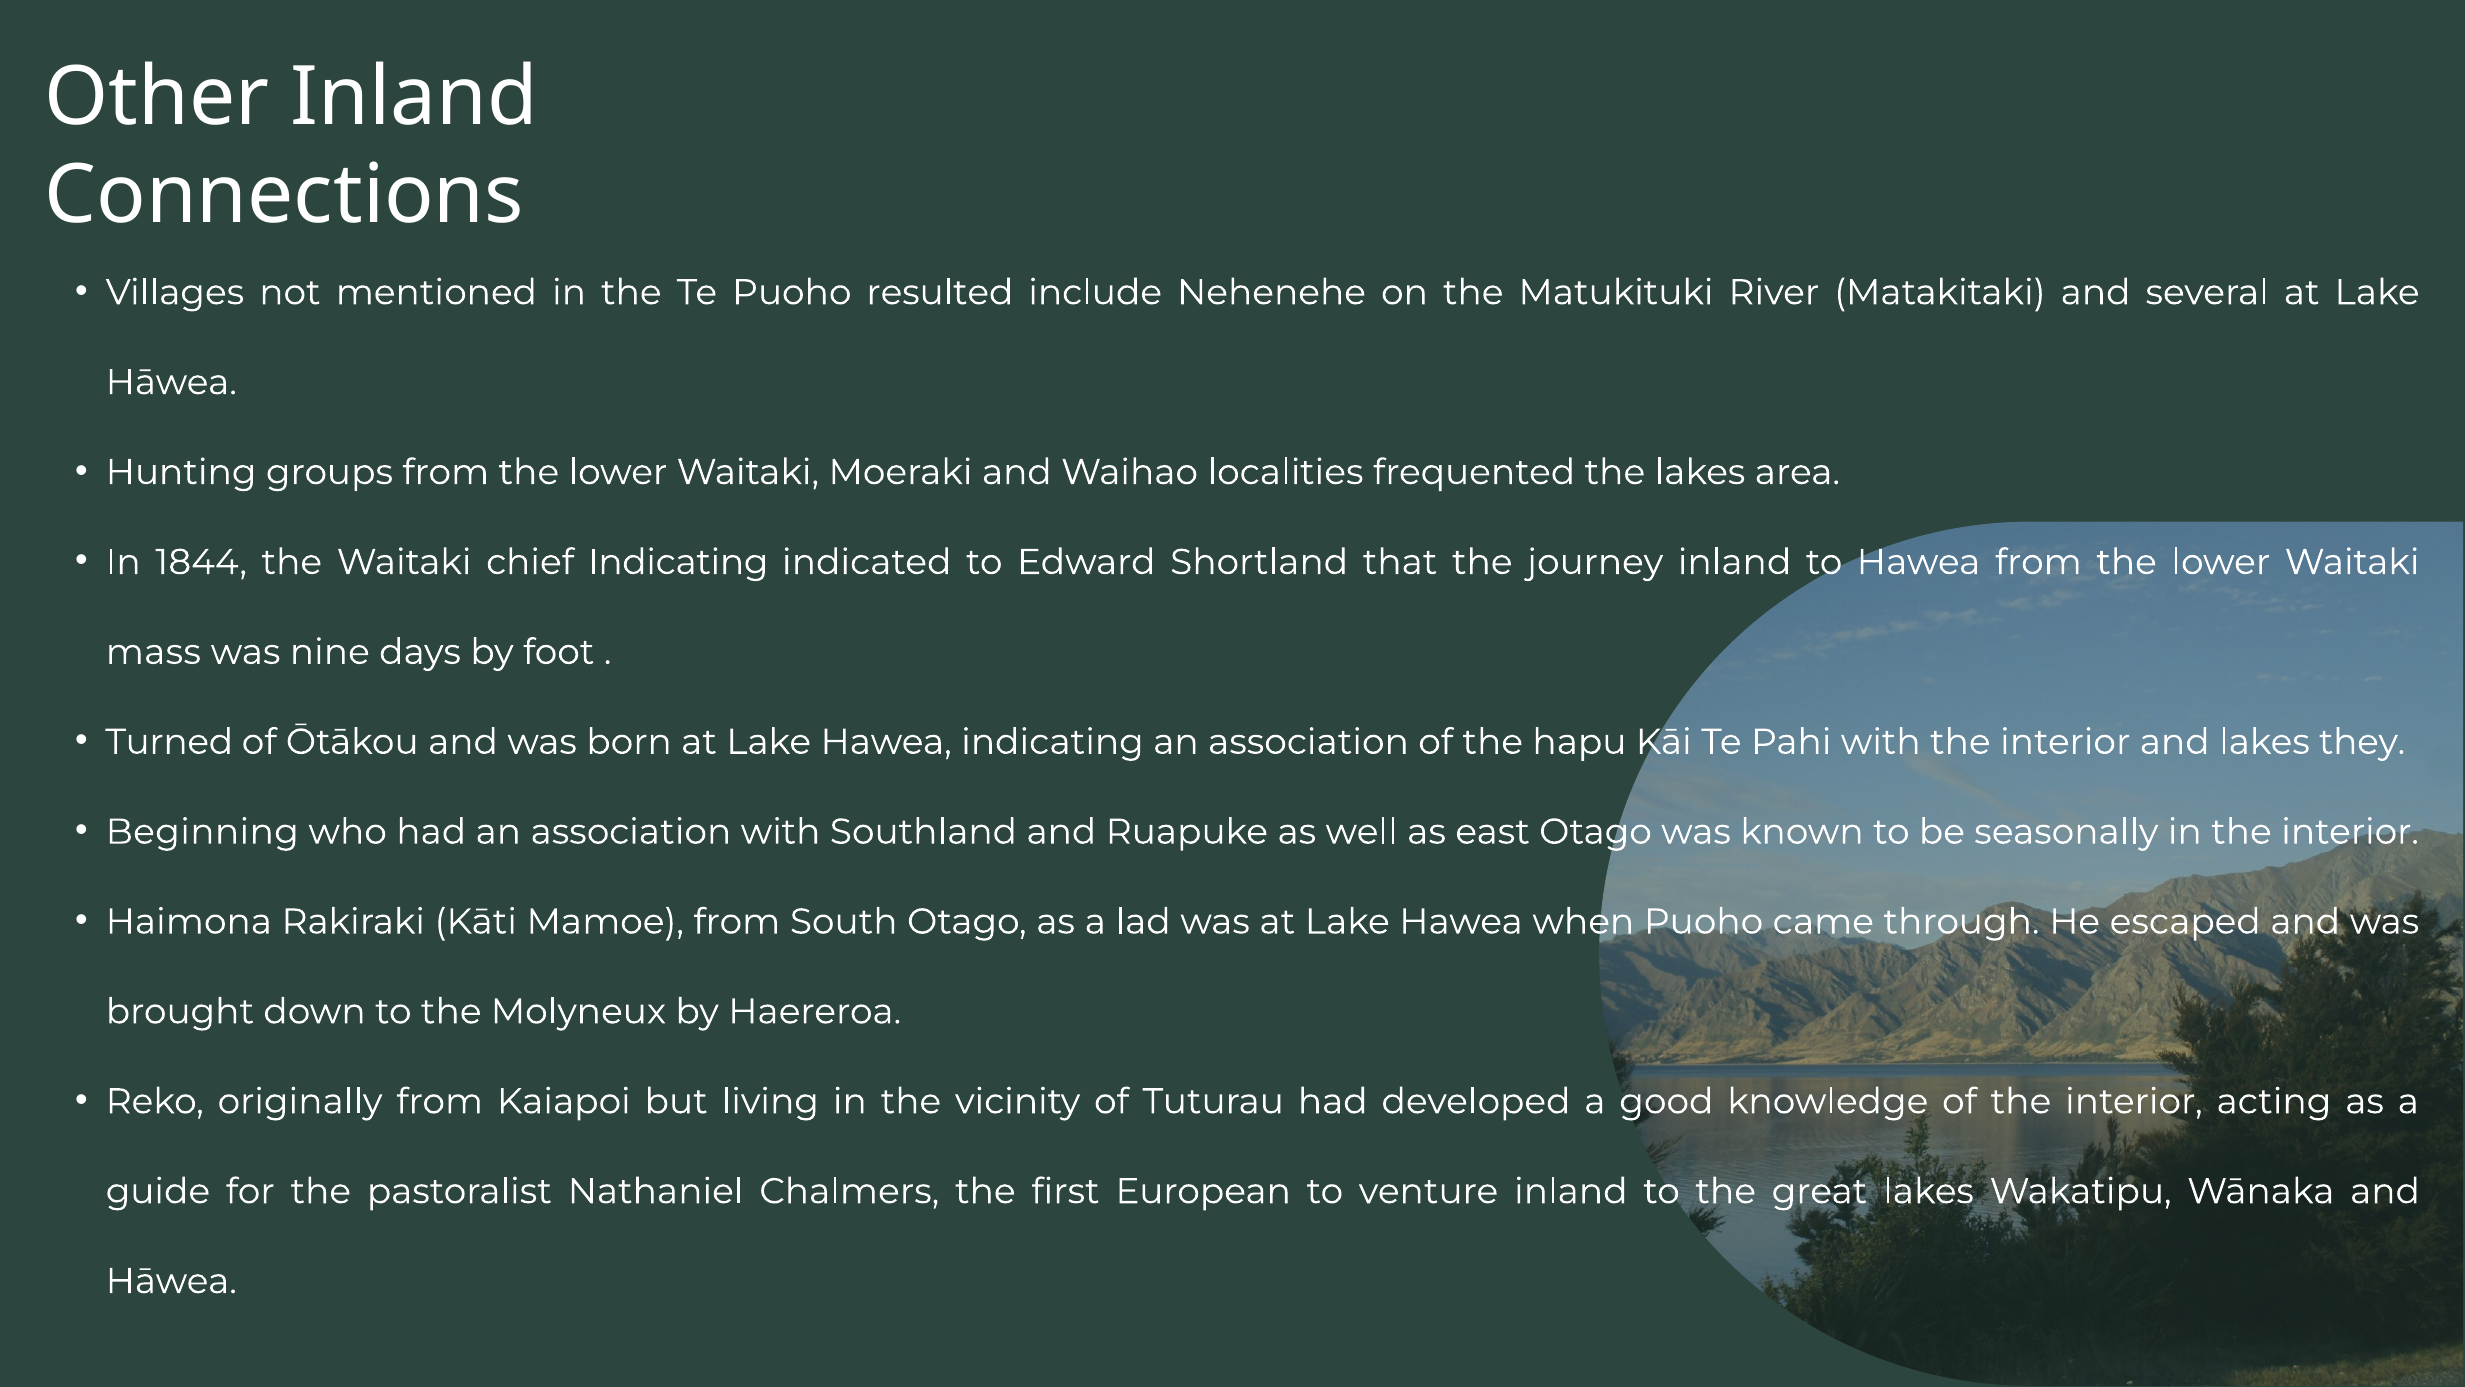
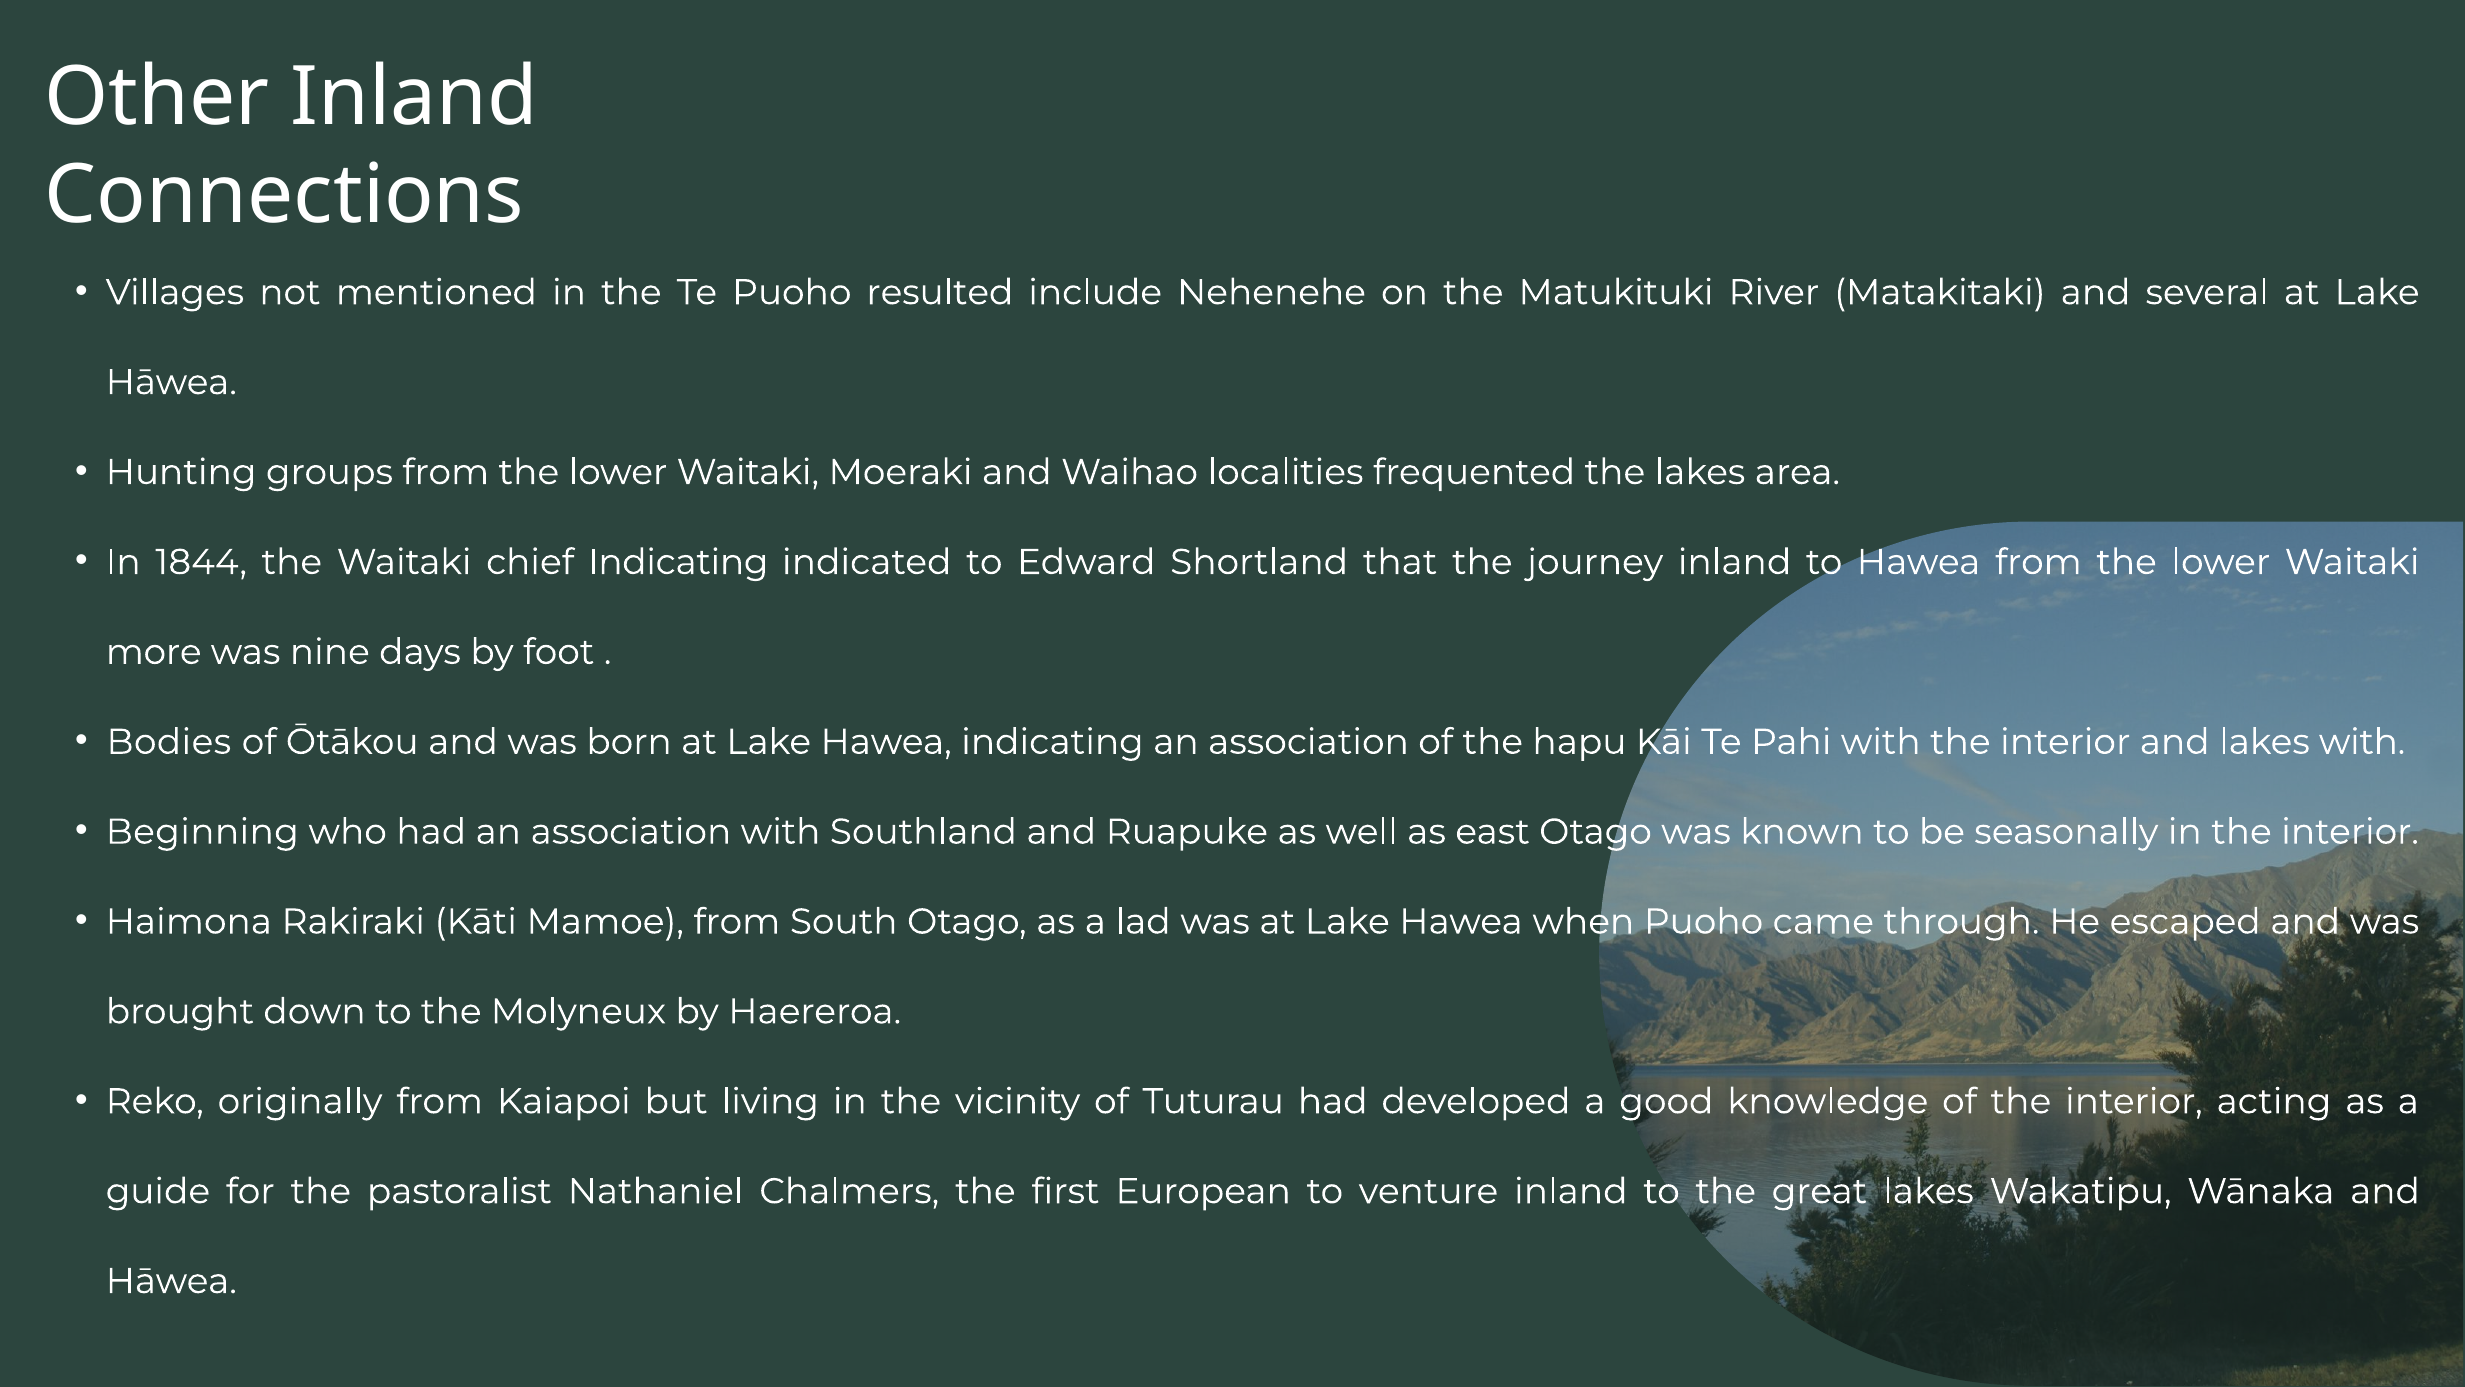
mass: mass -> more (154, 652)
Turned: Turned -> Bodies (169, 742)
lakes they: they -> with (2362, 742)
